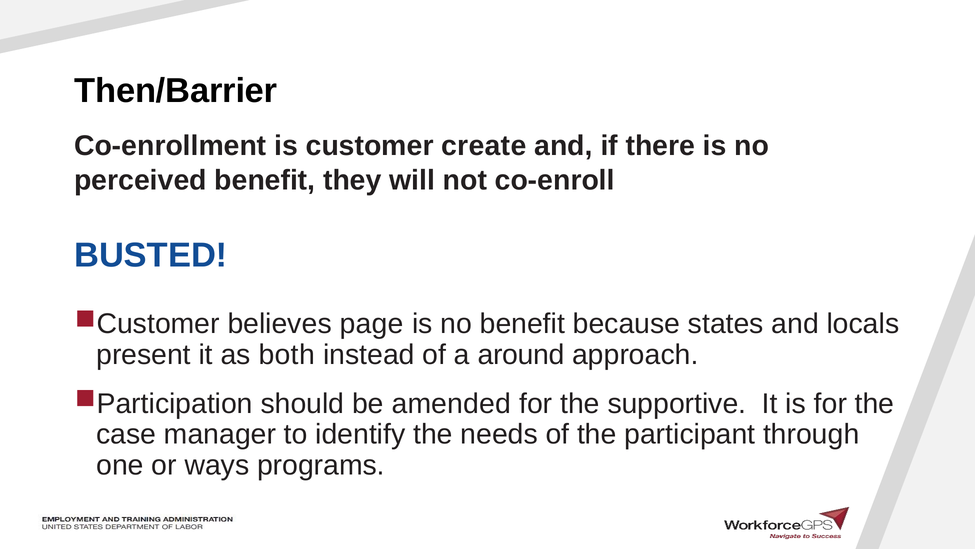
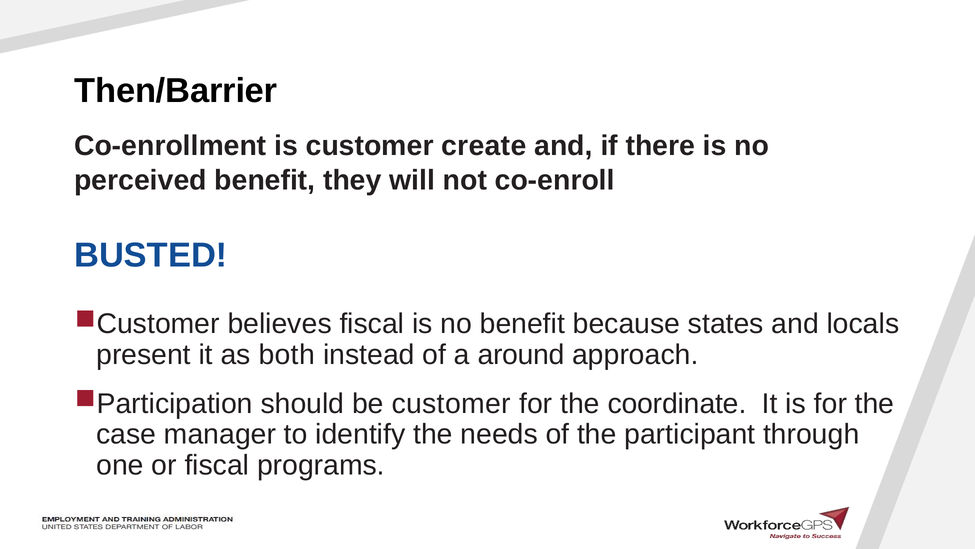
believes page: page -> fiscal (372, 324)
be amended: amended -> customer (451, 403)
supportive: supportive -> coordinate (677, 403)
or ways: ways -> fiscal (217, 465)
